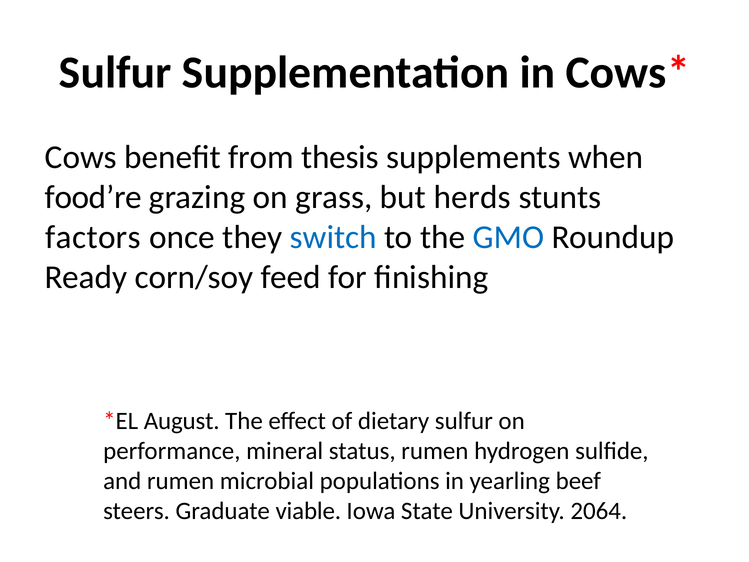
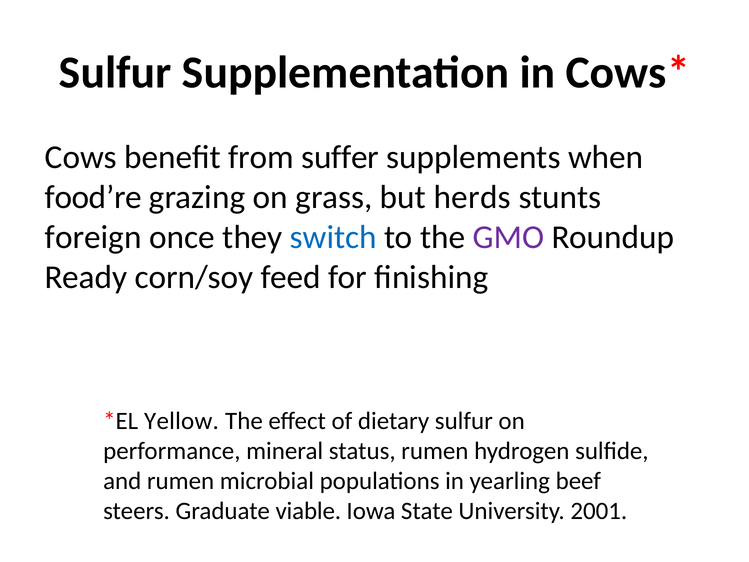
thesis: thesis -> suffer (340, 157)
factors: factors -> foreign (93, 237)
GMO colour: blue -> purple (509, 237)
August: August -> Yellow (182, 421)
2064: 2064 -> 2001 (599, 511)
